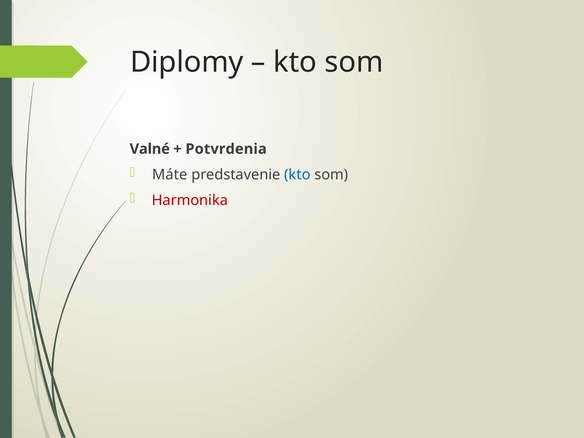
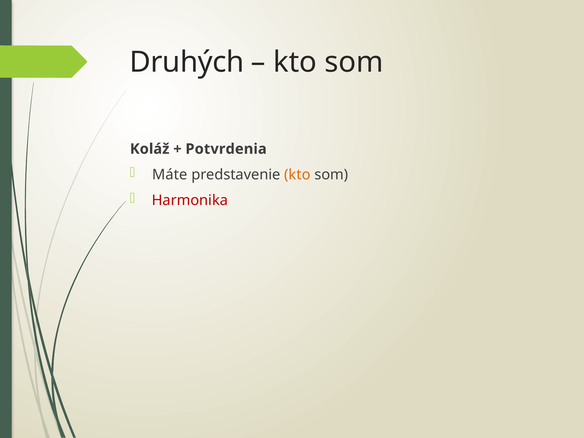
Diplomy: Diplomy -> Druhých (187, 62)
Valné: Valné -> Koláž (150, 149)
kto colour: blue -> orange (297, 175)
